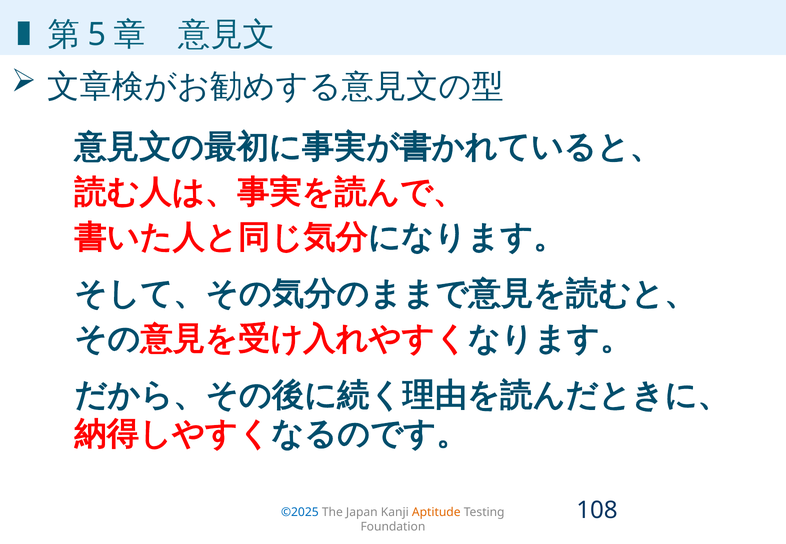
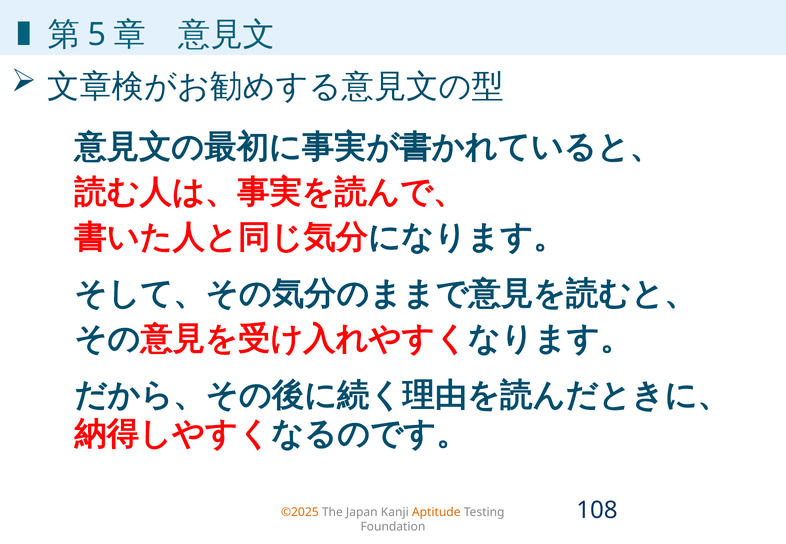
©2025 colour: blue -> orange (300, 512)
